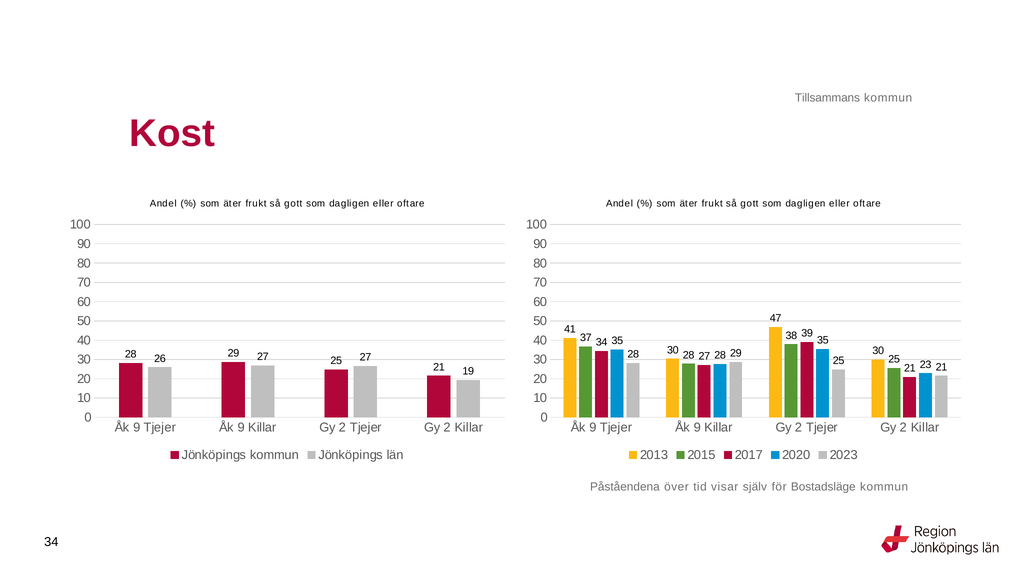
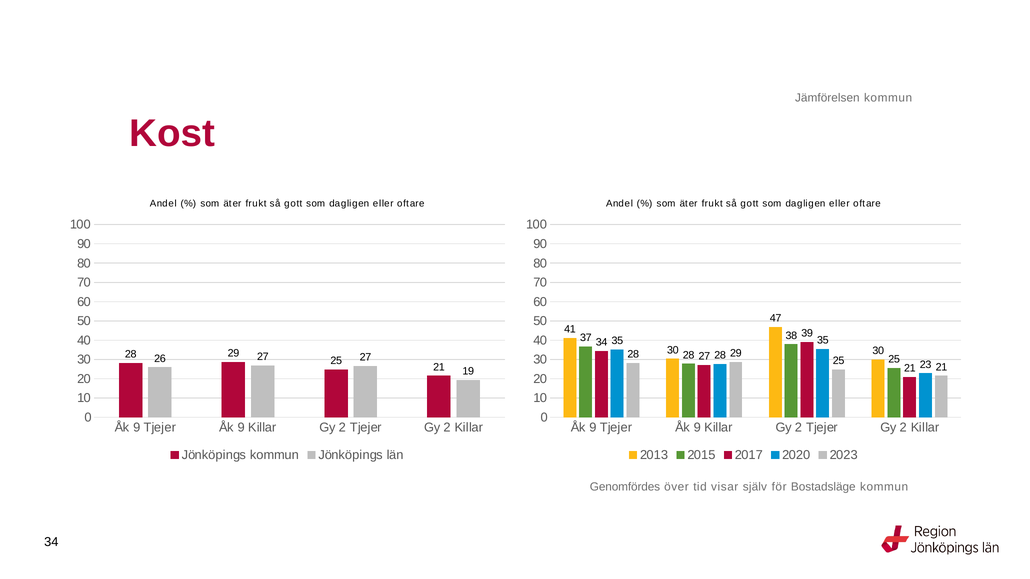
Tillsammans: Tillsammans -> Jämförelsen (827, 98)
Påståendena: Påståendena -> Genomfördes (625, 487)
